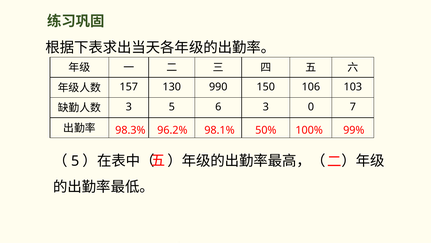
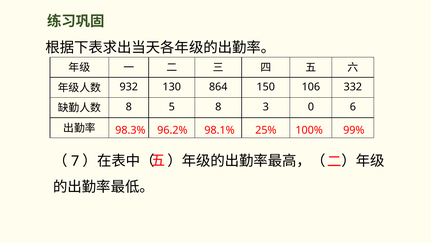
157: 157 -> 932 (129, 87)
990: 990 -> 864 (218, 87)
103: 103 -> 332 (353, 87)
3: 3 -> 8 (129, 107)
5 6: 6 -> 8 (218, 107)
7: 7 -> 6 (353, 107)
50%: 50% -> 25% (266, 130)
5: 5 -> 7 (75, 161)
